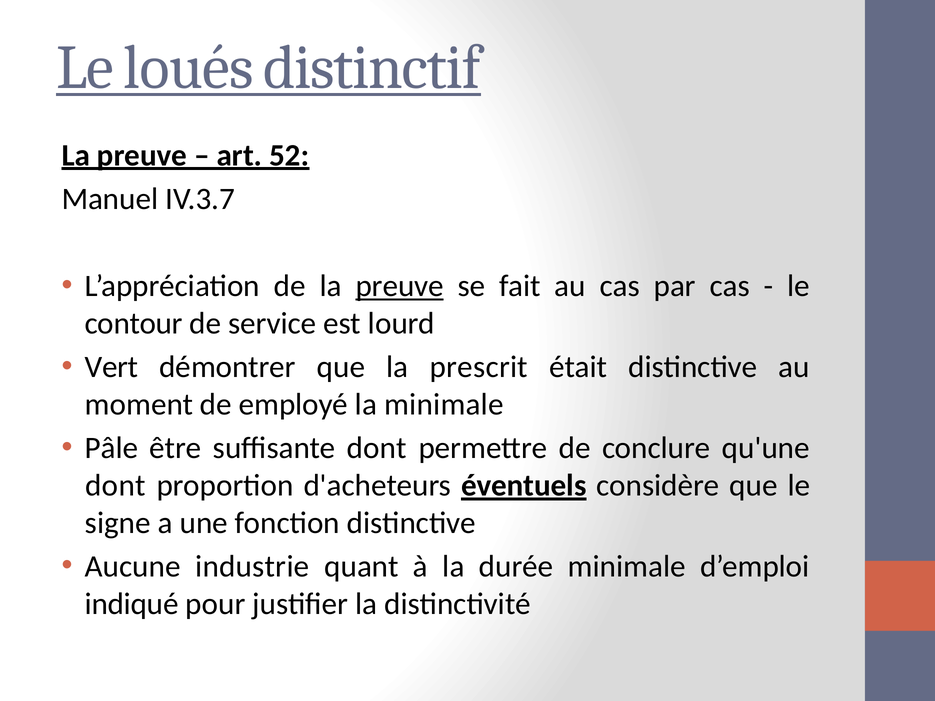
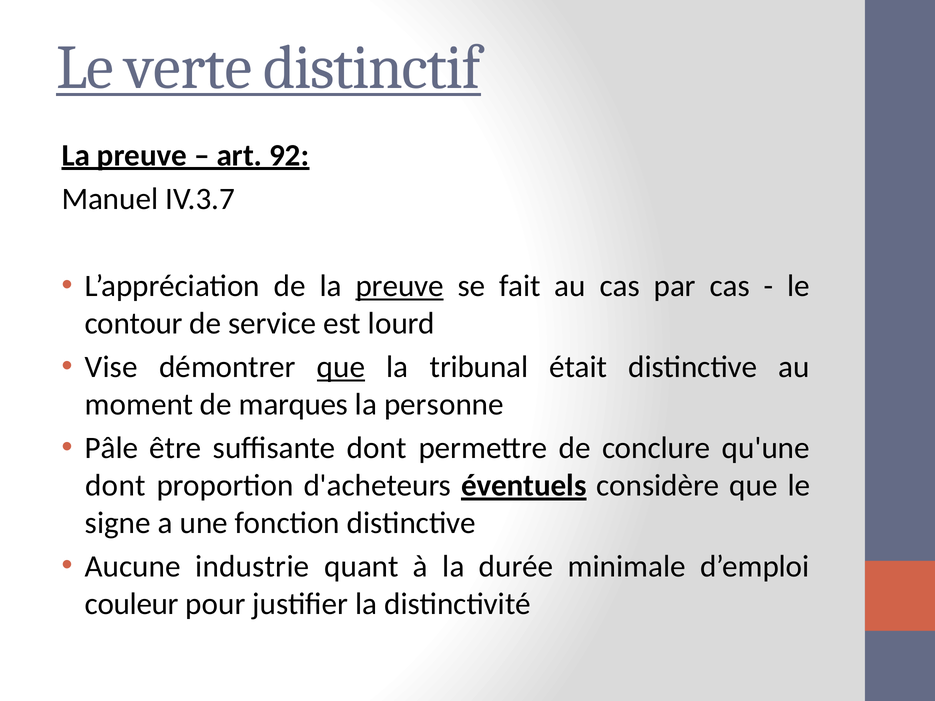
loués: loués -> verte (188, 68)
52: 52 -> 92 (289, 155)
Vert: Vert -> Vise (111, 367)
que underline: none -> present (341, 367)
prescrit: prescrit -> tribunal (479, 367)
employé: employé -> marques (294, 405)
la minimale: minimale -> personne (444, 405)
indiqué: indiqué -> couleur (132, 604)
